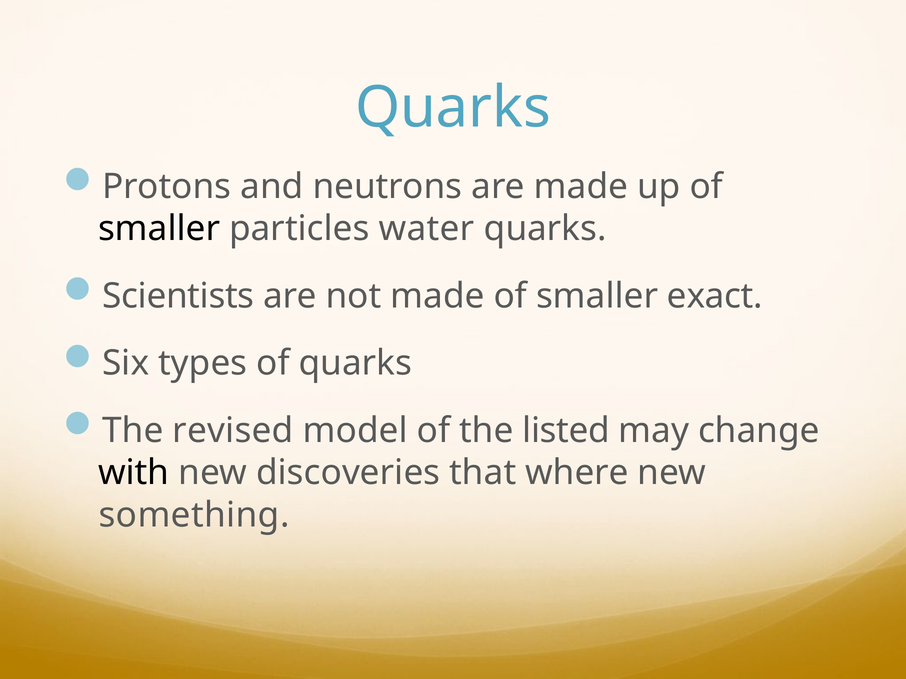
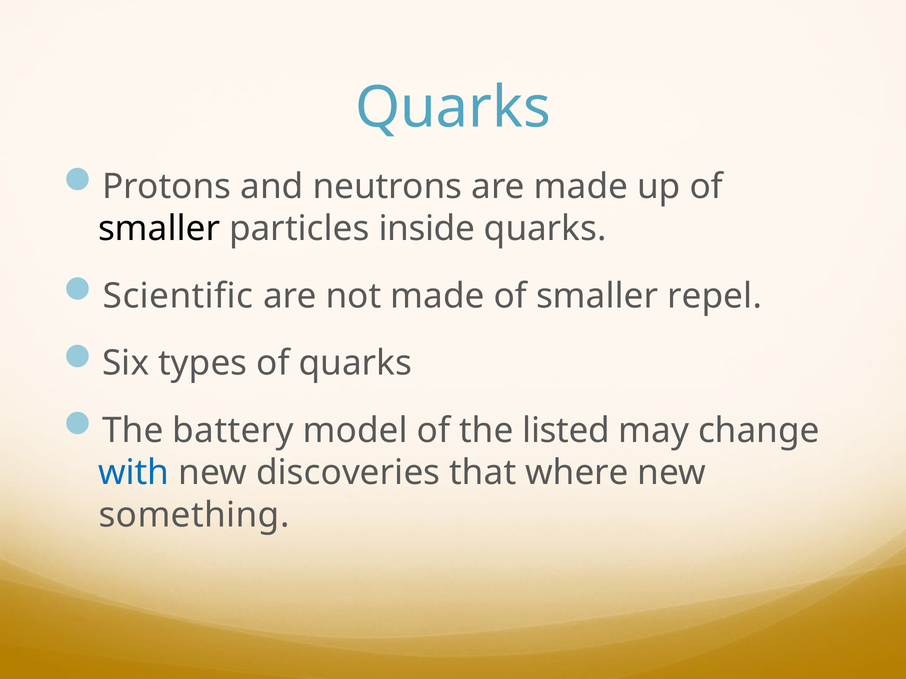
water: water -> inside (427, 229)
Scientists: Scientists -> Scientific (178, 296)
exact: exact -> repel (715, 296)
revised: revised -> battery (233, 431)
with colour: black -> blue (134, 473)
